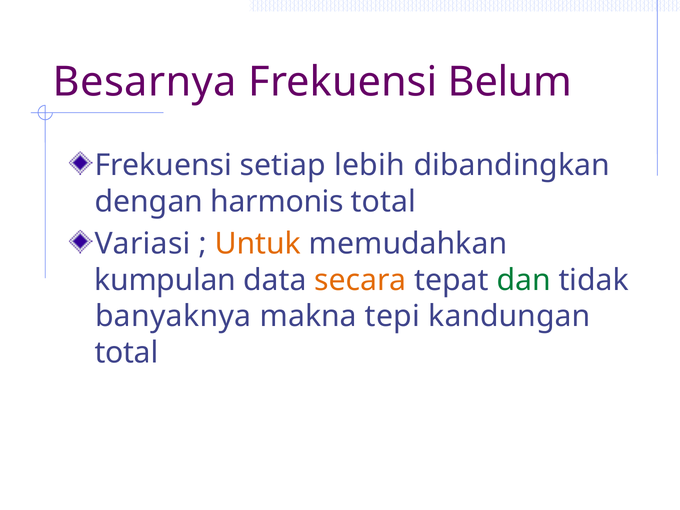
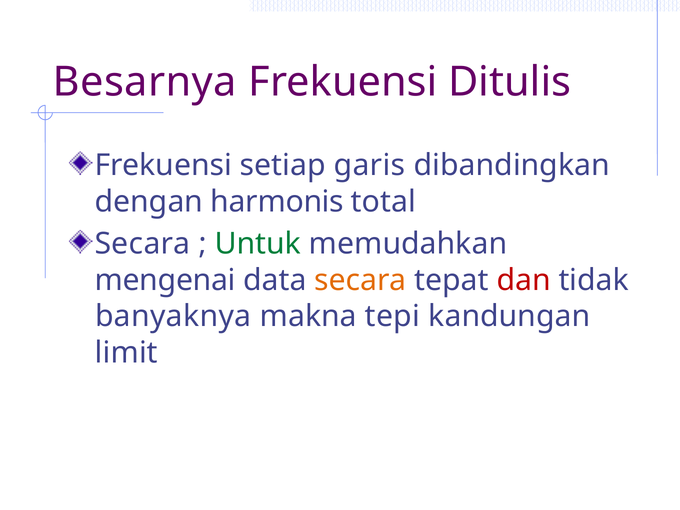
Belum: Belum -> Ditulis (510, 82)
lebih: lebih -> garis (370, 165)
Variasi: Variasi -> Secara (143, 244)
Untuk colour: orange -> green (258, 244)
kumpulan: kumpulan -> mengenai (165, 280)
dan colour: green -> red (524, 280)
total: total -> limit (126, 353)
